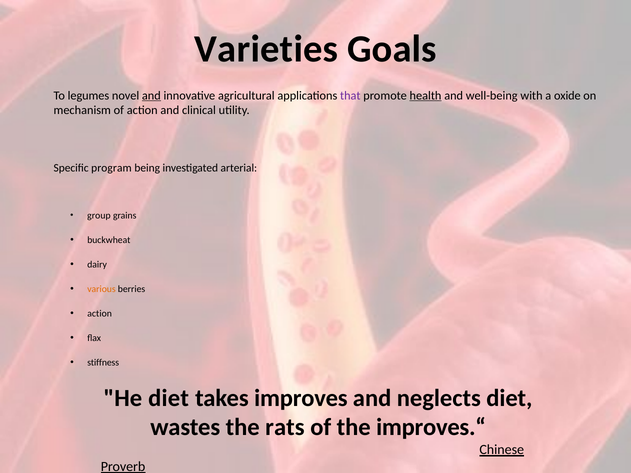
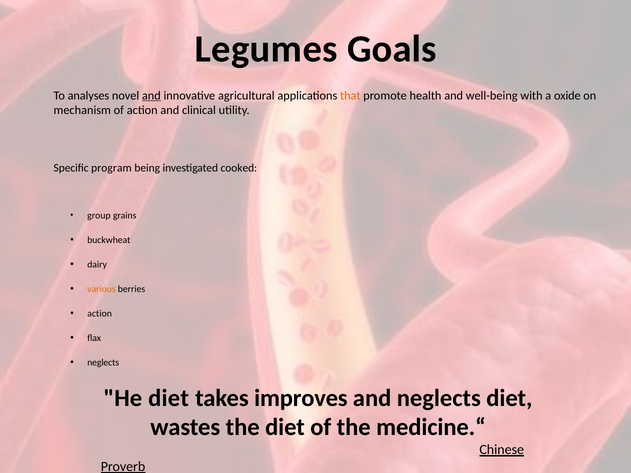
Varieties: Varieties -> Legumes (266, 49)
legumes: legumes -> analyses (88, 96)
that colour: purple -> orange (350, 96)
health underline: present -> none (426, 96)
arterial: arterial -> cooked (239, 168)
stiffness: stiffness -> neglects (103, 363)
the rats: rats -> diet (285, 428)
improves.“: improves.“ -> medicine.“ (431, 428)
